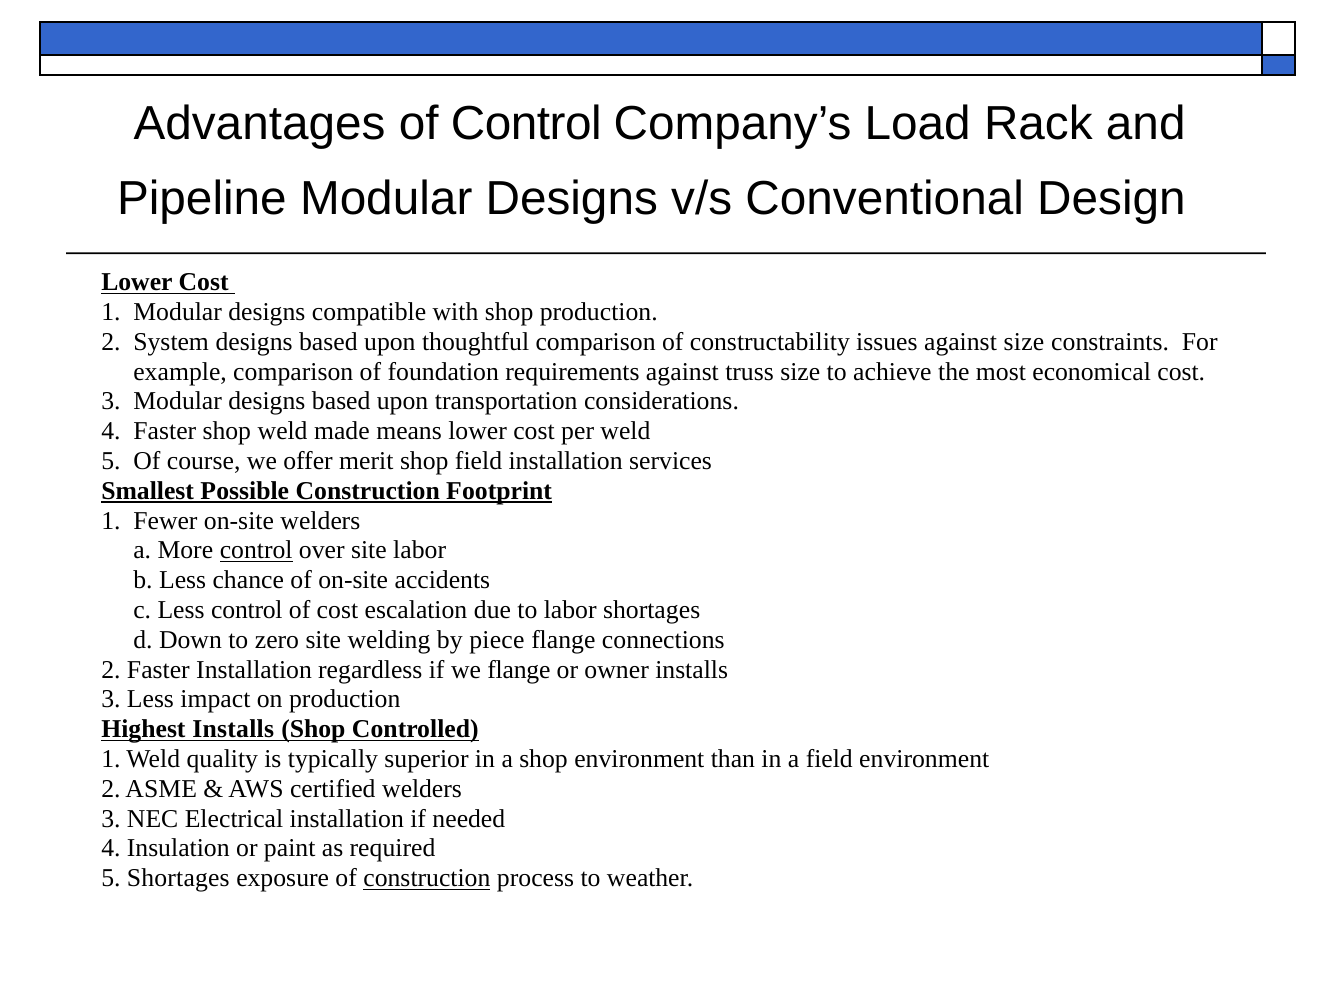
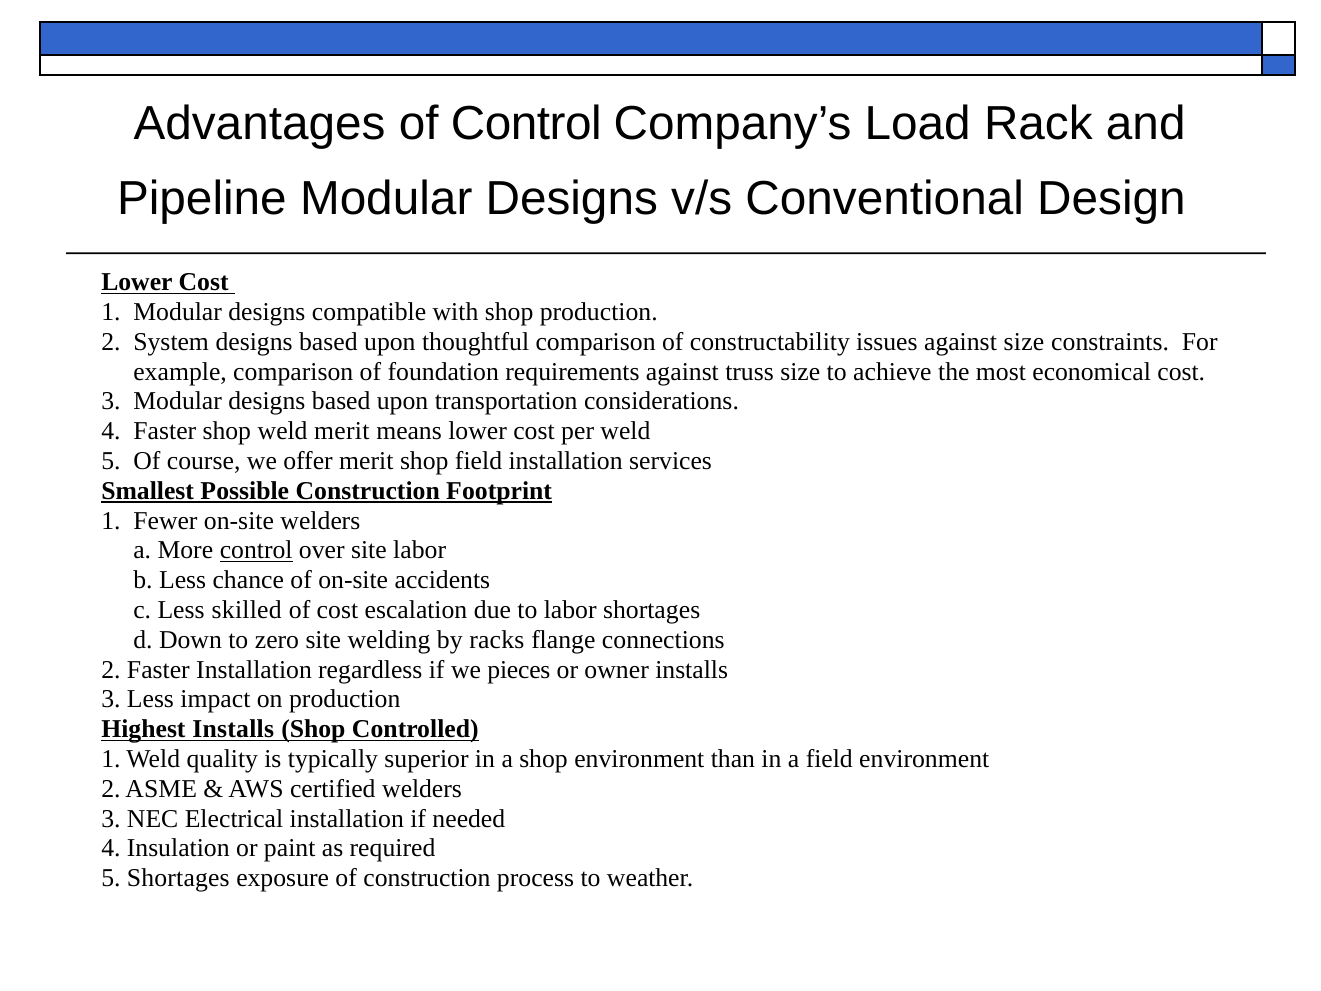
weld made: made -> merit (342, 431)
Less control: control -> skilled (247, 610)
piece: piece -> racks (497, 640)
we flange: flange -> pieces (519, 669)
construction underline: present -> none (427, 878)
